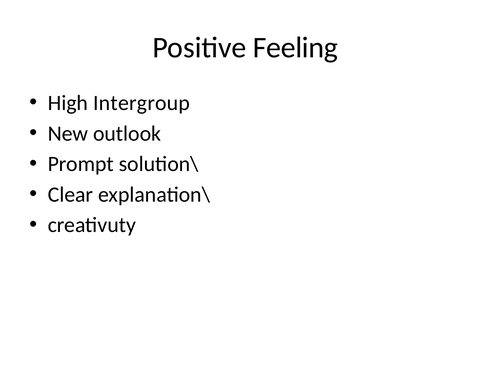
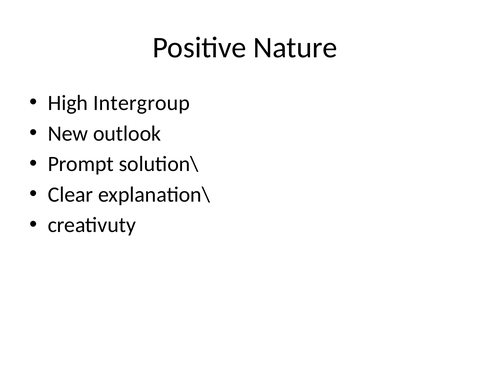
Feeling: Feeling -> Nature (295, 47)
